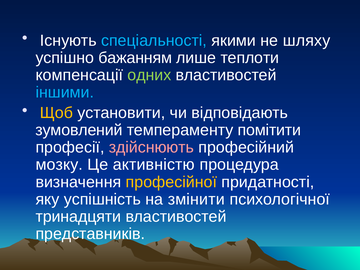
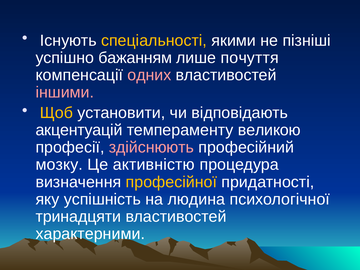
спеціальності colour: light blue -> yellow (154, 40)
шляху: шляху -> пізніші (307, 40)
теплоти: теплоти -> почуття (250, 58)
одних colour: light green -> pink (149, 75)
іншими colour: light blue -> pink (65, 92)
зумовлений: зумовлений -> акцентуацій (79, 130)
помітити: помітити -> великою (269, 130)
змінити: змінити -> людина (196, 199)
представників: представників -> характерними (90, 234)
